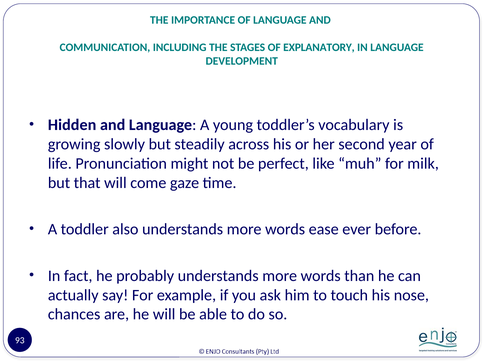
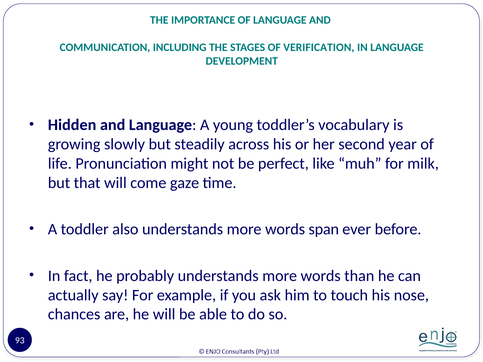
EXPLANATORY: EXPLANATORY -> VERIFICATION (319, 48)
ease: ease -> span (324, 229)
